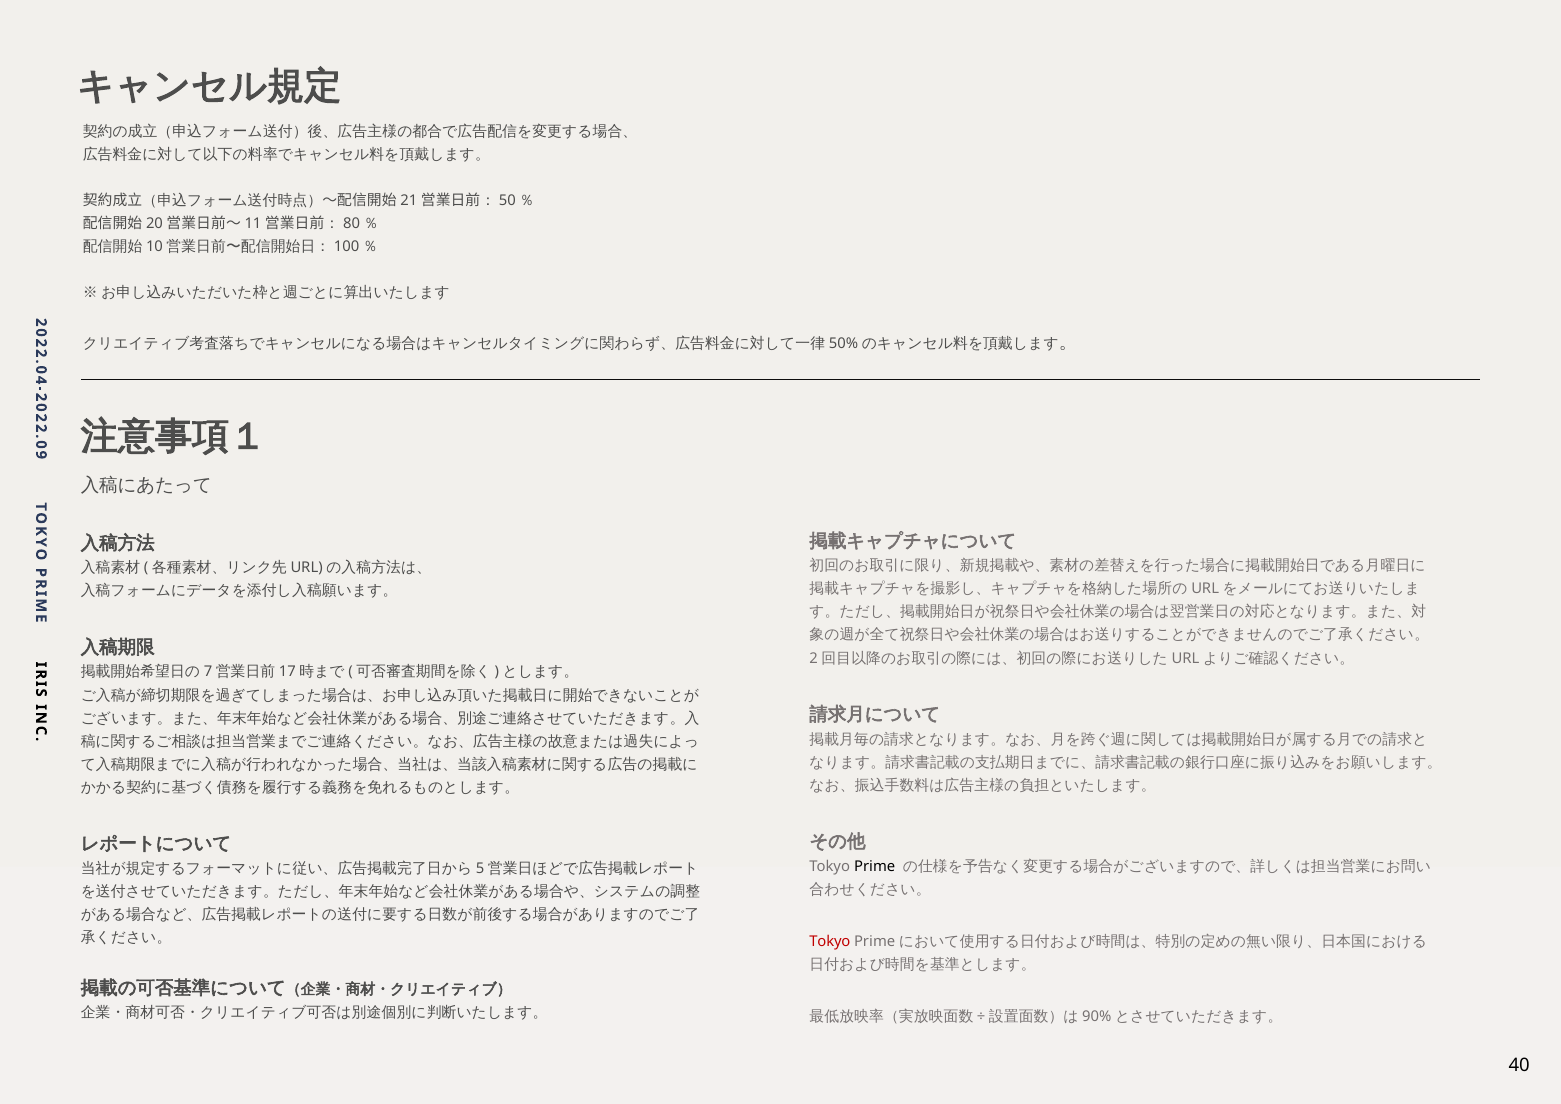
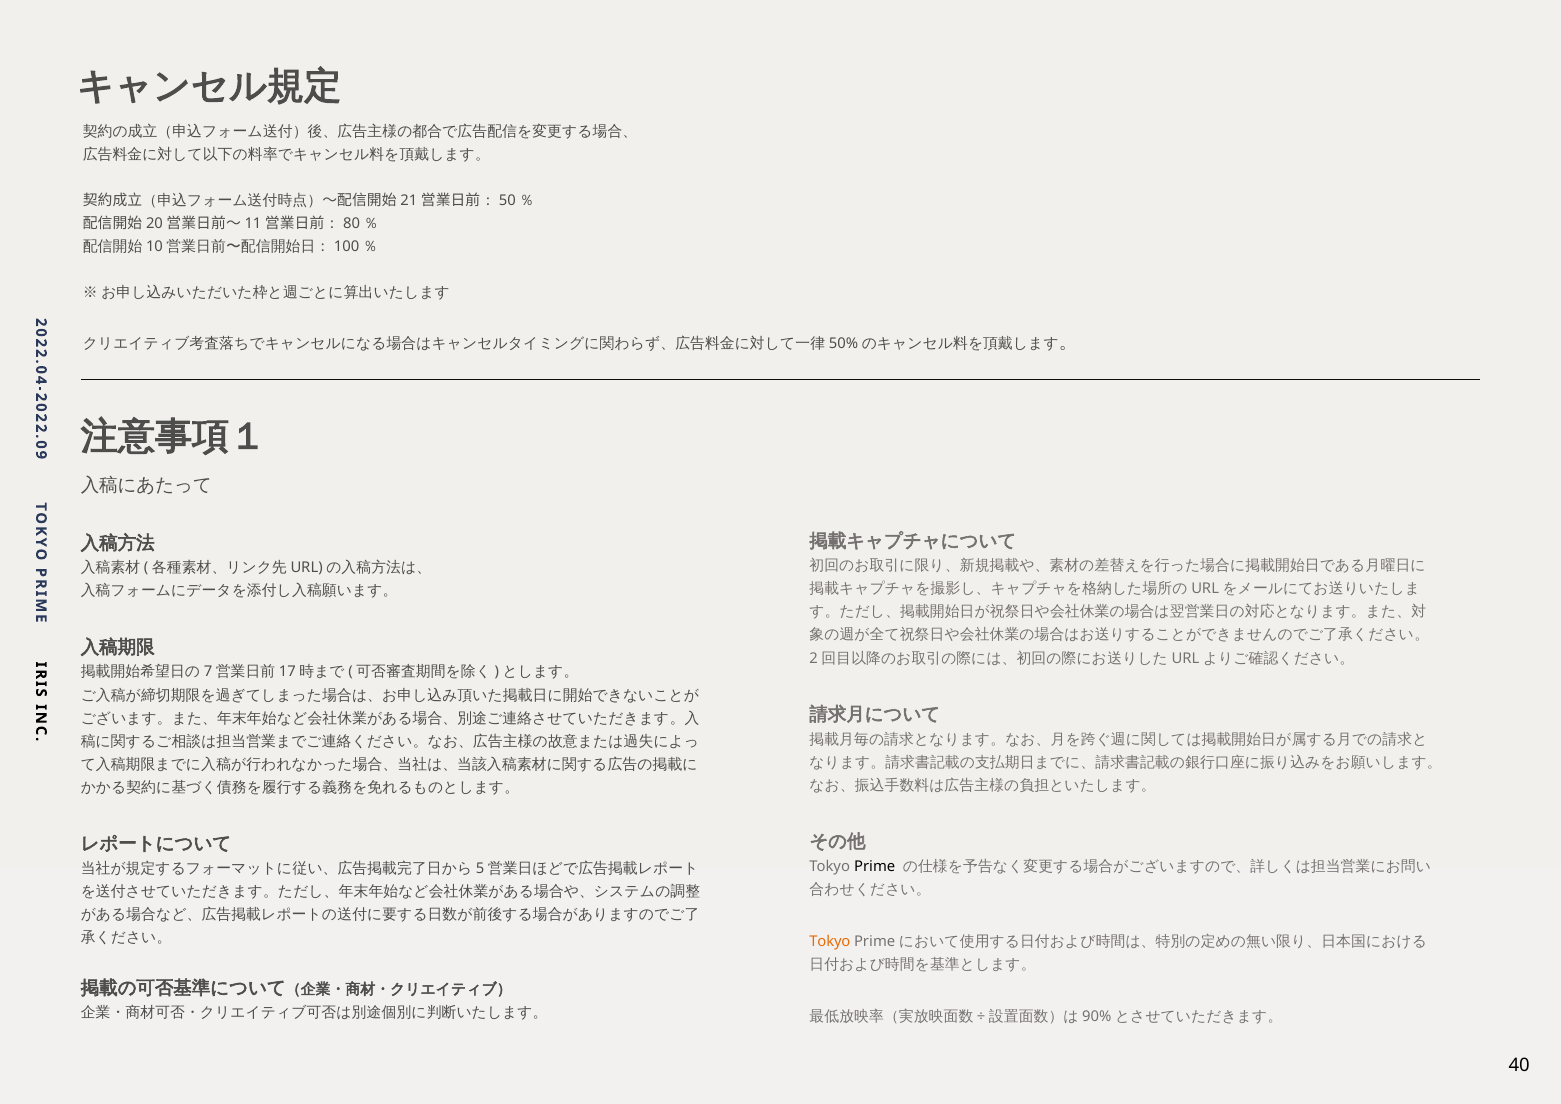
Tokyo colour: red -> orange (830, 941)
